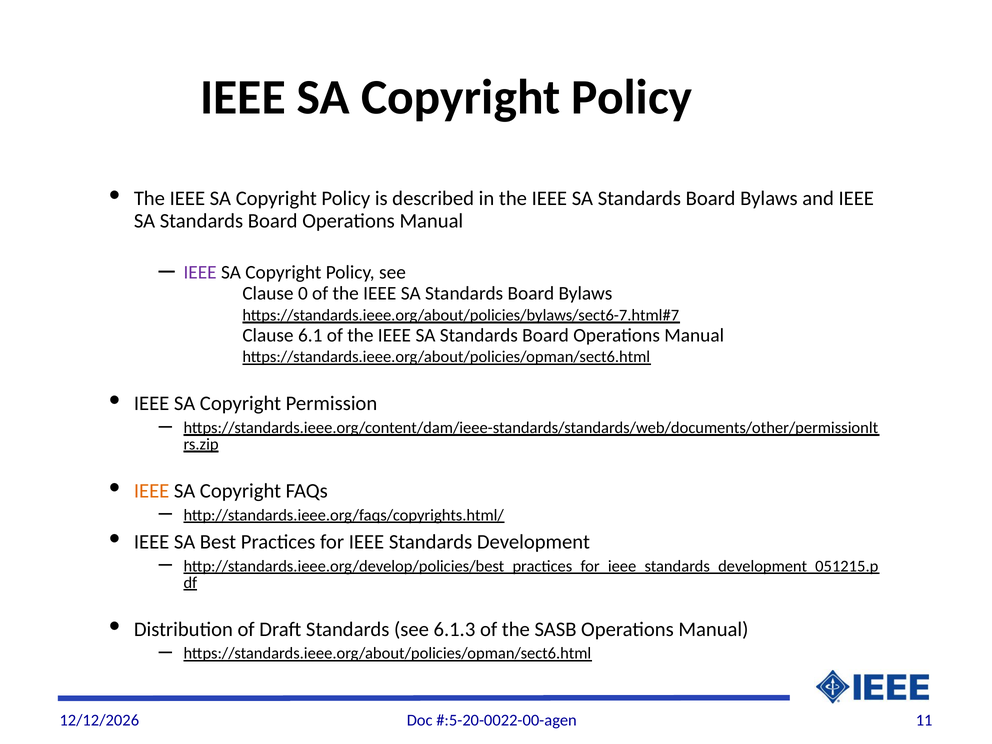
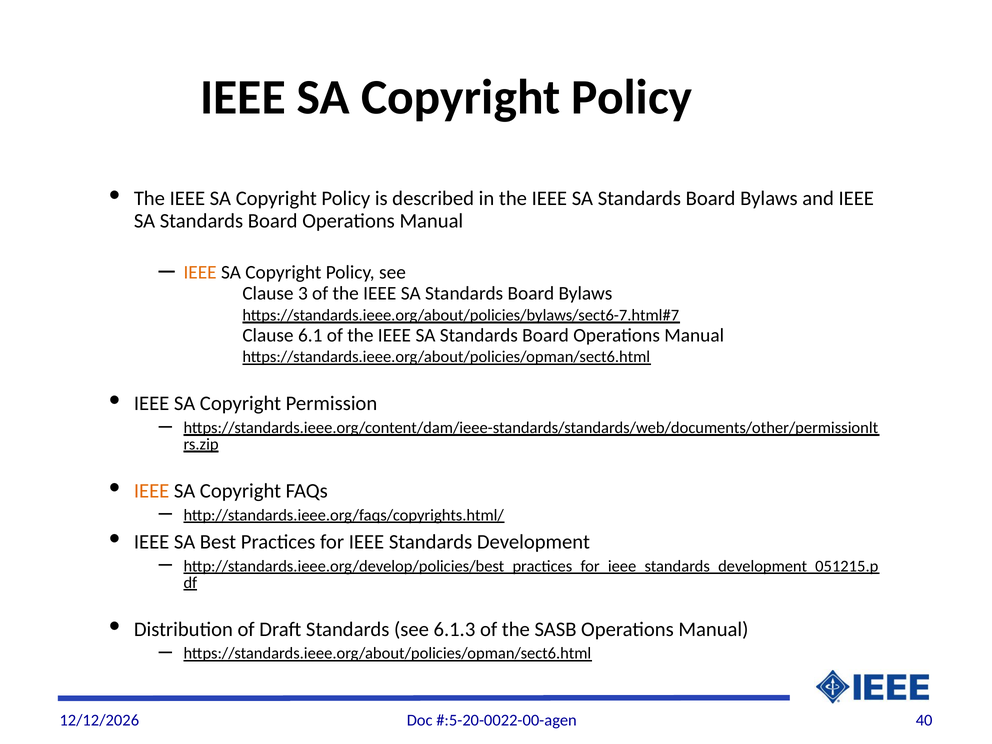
IEEE colour: purple -> orange (200, 273)
0: 0 -> 3 (303, 293)
11: 11 -> 40 (924, 720)
